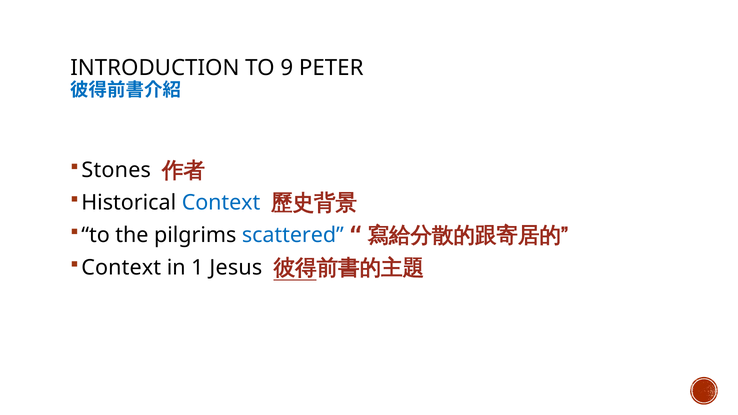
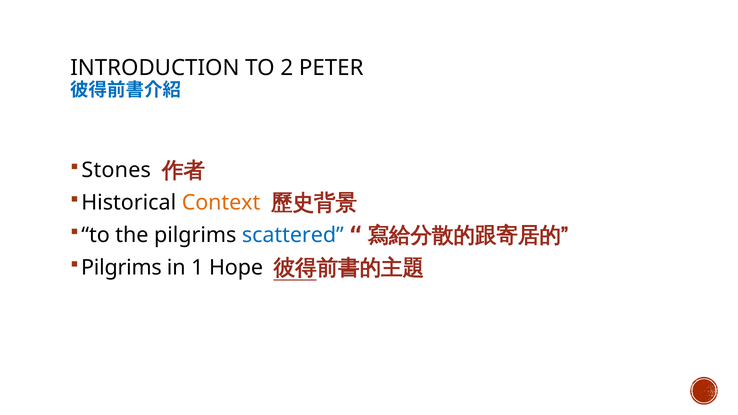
9: 9 -> 2 (287, 68)
Context colour: blue -> orange (221, 203)
Context: Context -> Pilgrims (121, 268)
Jesus: Jesus -> Hope (236, 268)
